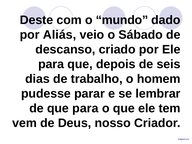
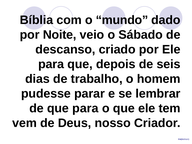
Deste: Deste -> Bíblia (36, 20)
Aliás: Aliás -> Noite (60, 35)
